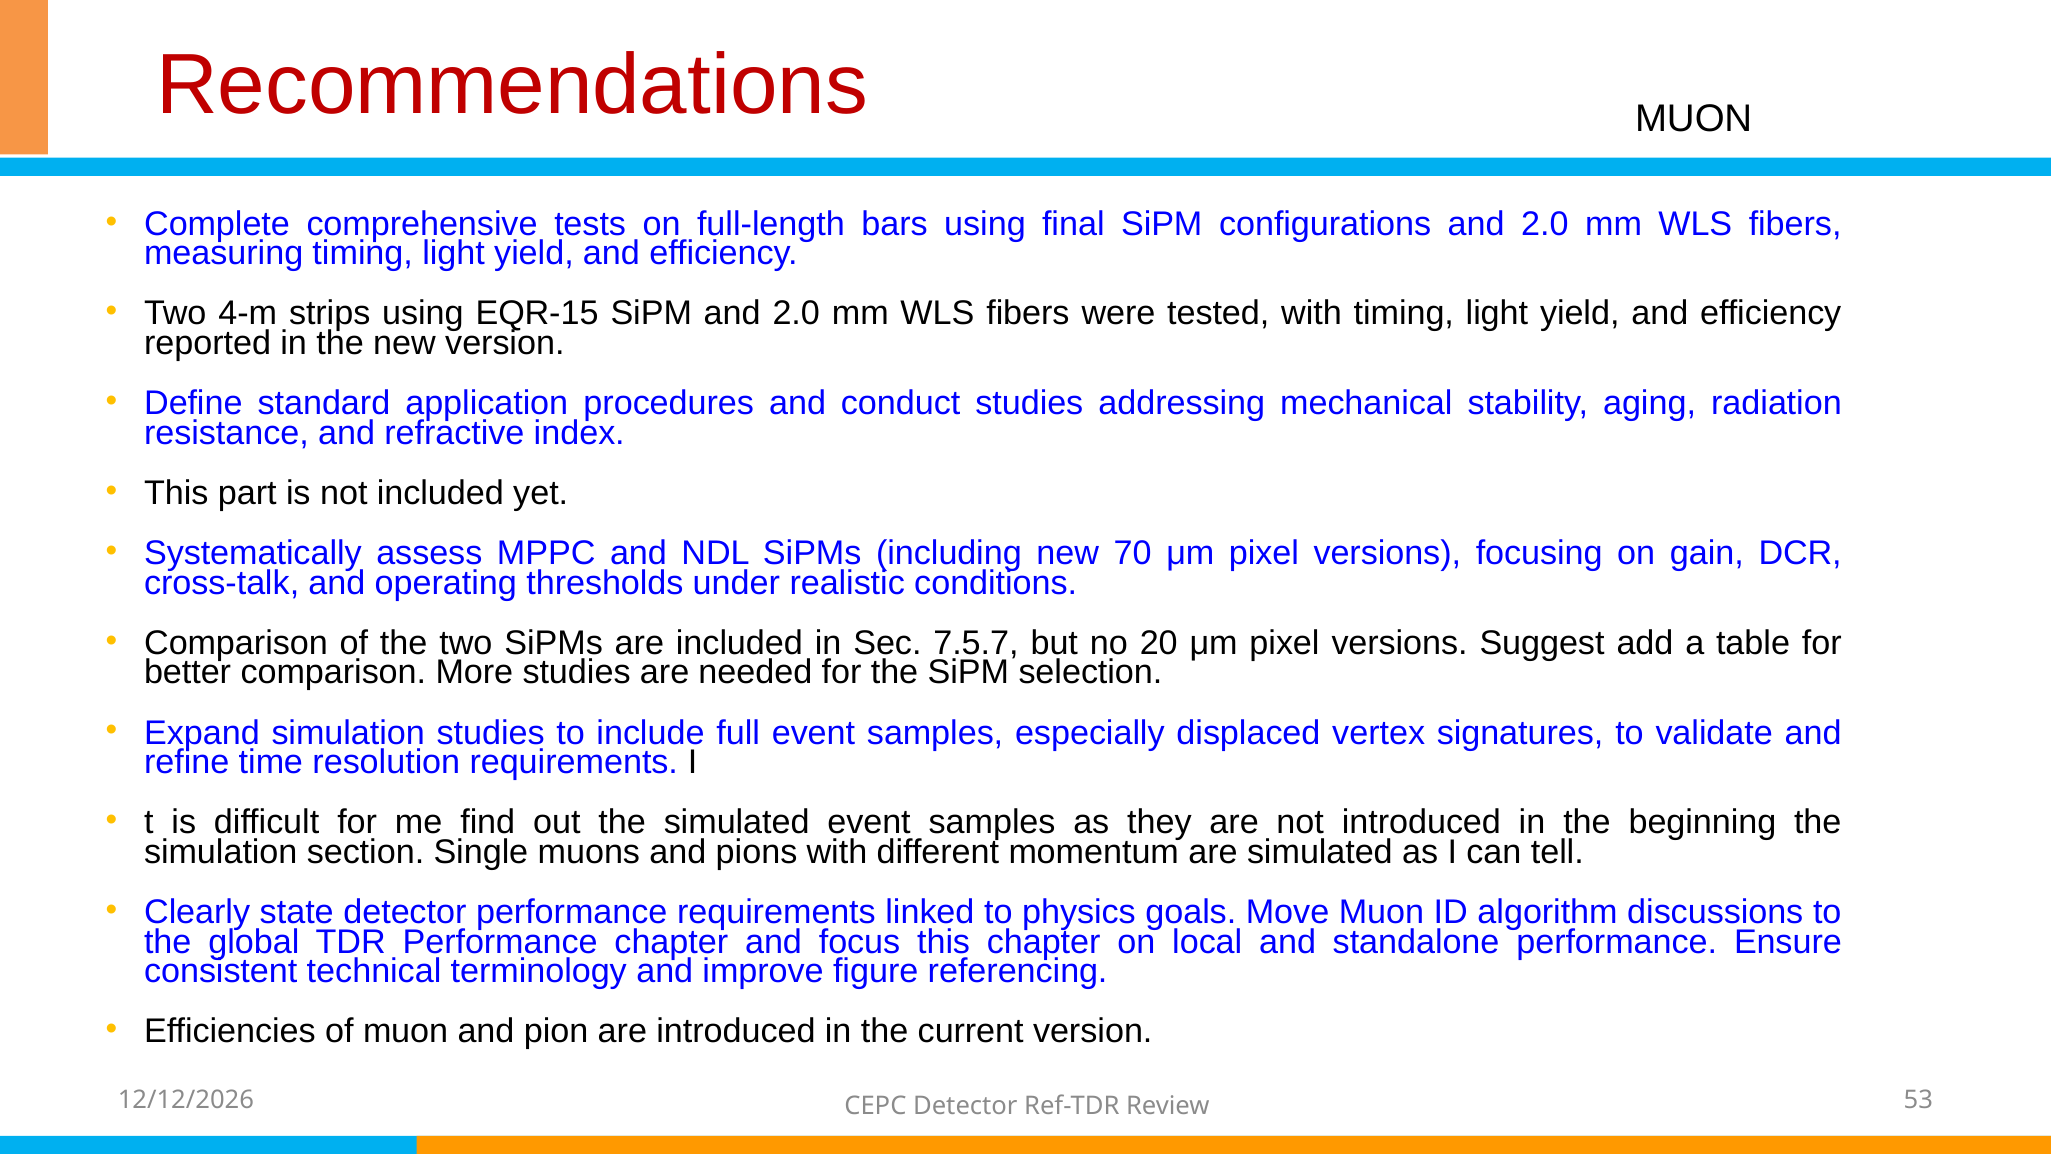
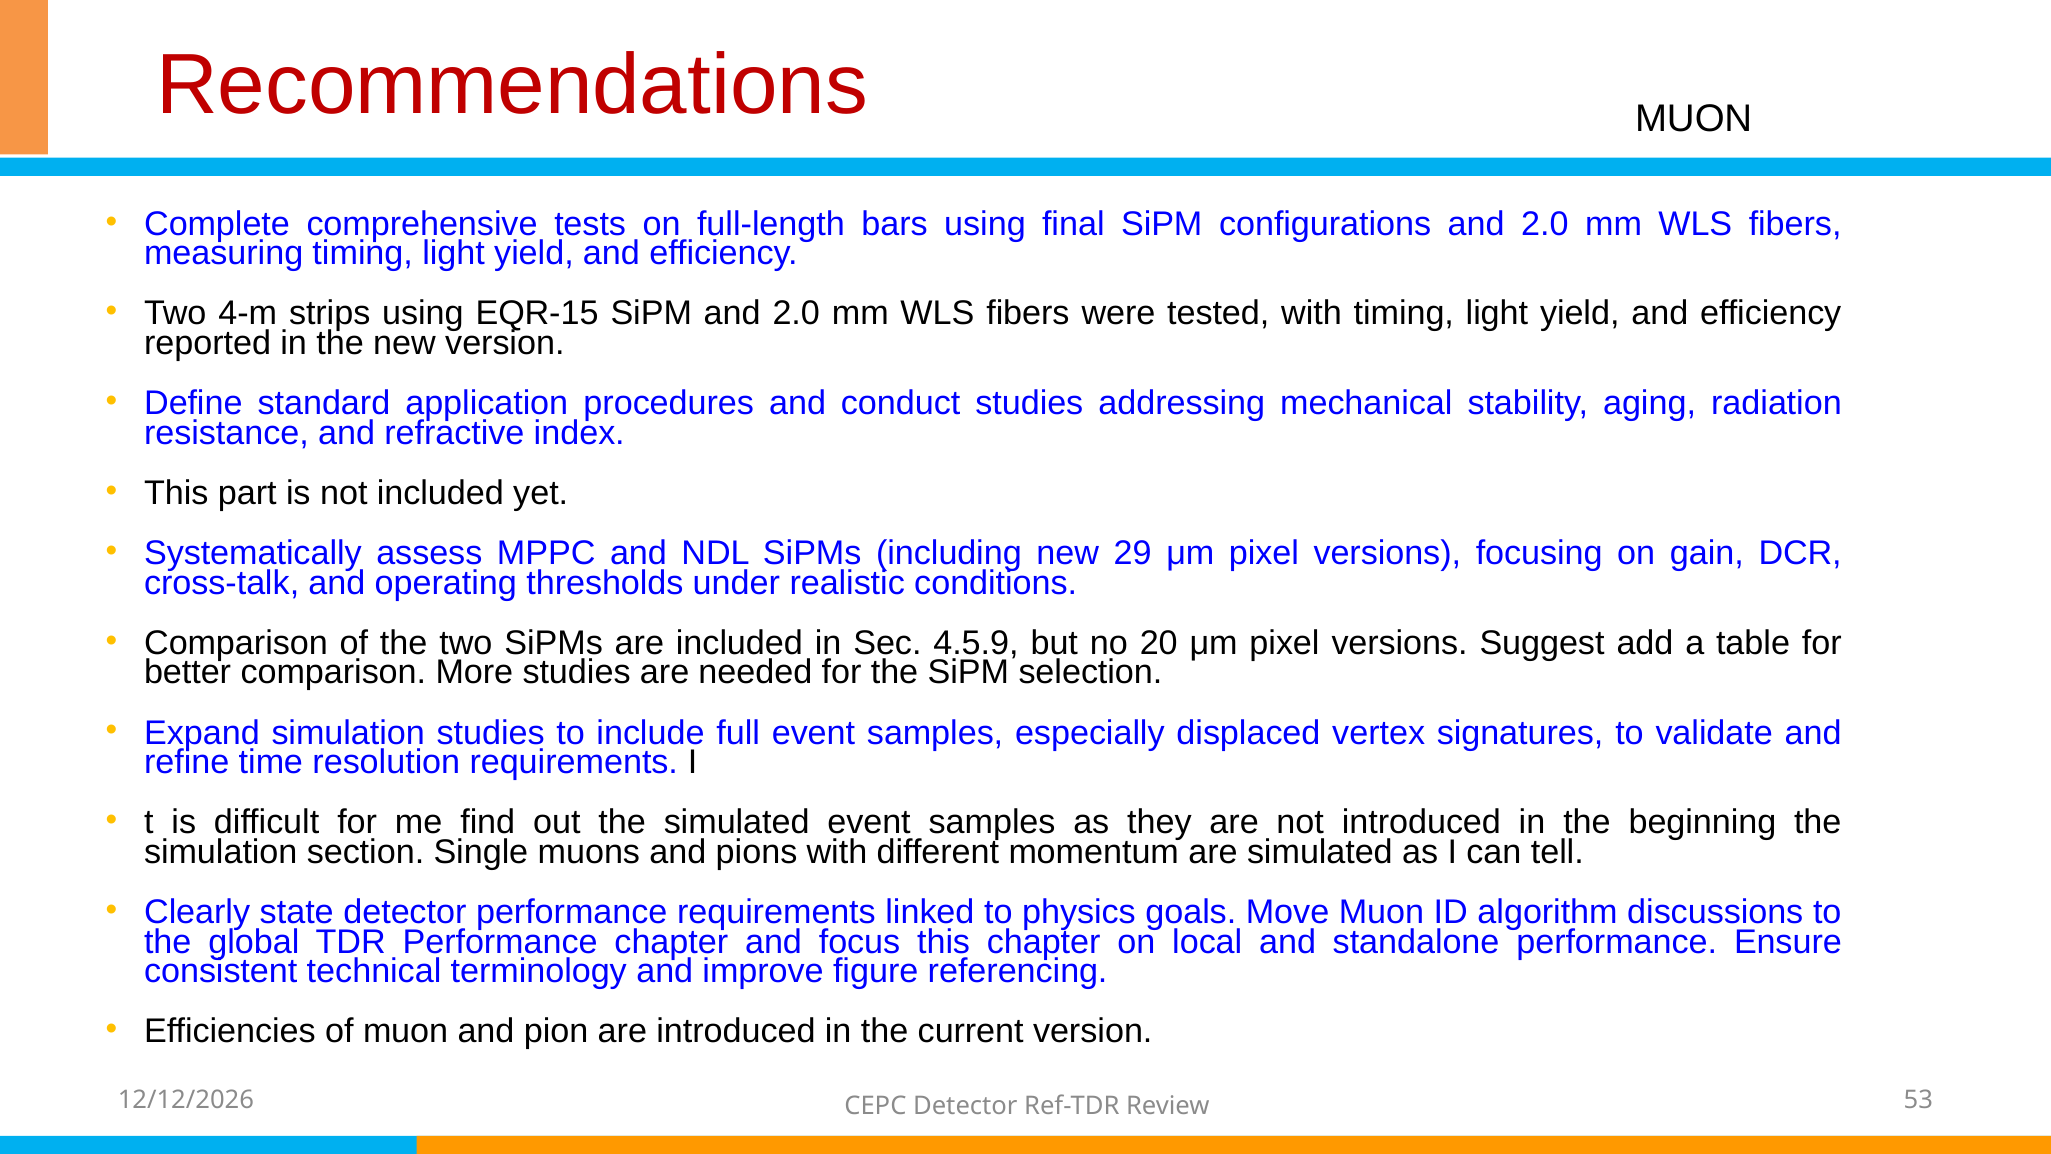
70: 70 -> 29 (1133, 553)
7.5.7: 7.5.7 -> 4.5.9 (976, 643)
